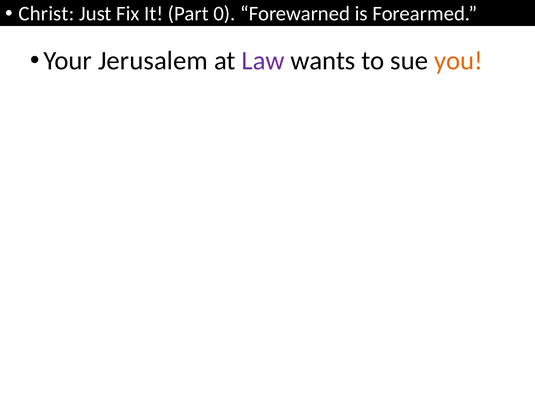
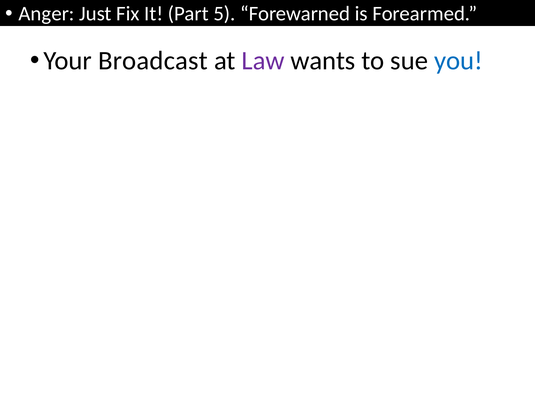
Christ: Christ -> Anger (47, 14)
0: 0 -> 5 (224, 14)
Jerusalem: Jerusalem -> Broadcast (153, 61)
you colour: orange -> blue (459, 61)
